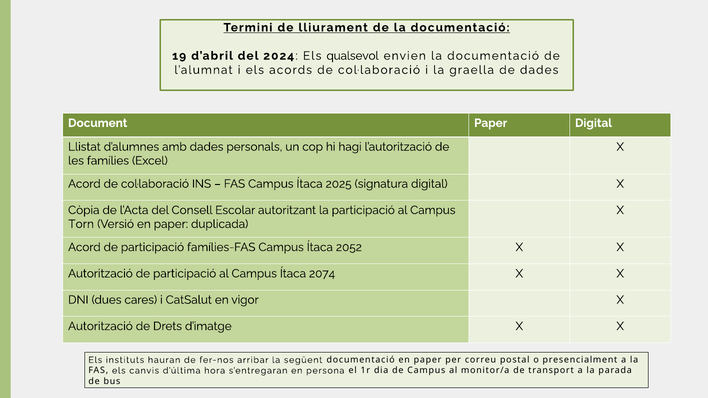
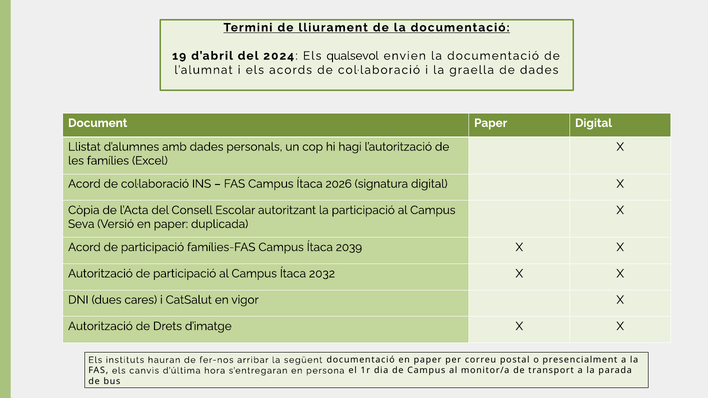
2025: 2025 -> 2026 (339, 184)
Torn: Torn -> Seva (81, 224)
2052: 2052 -> 2039 (349, 247)
2074: 2074 -> 2032 (322, 274)
